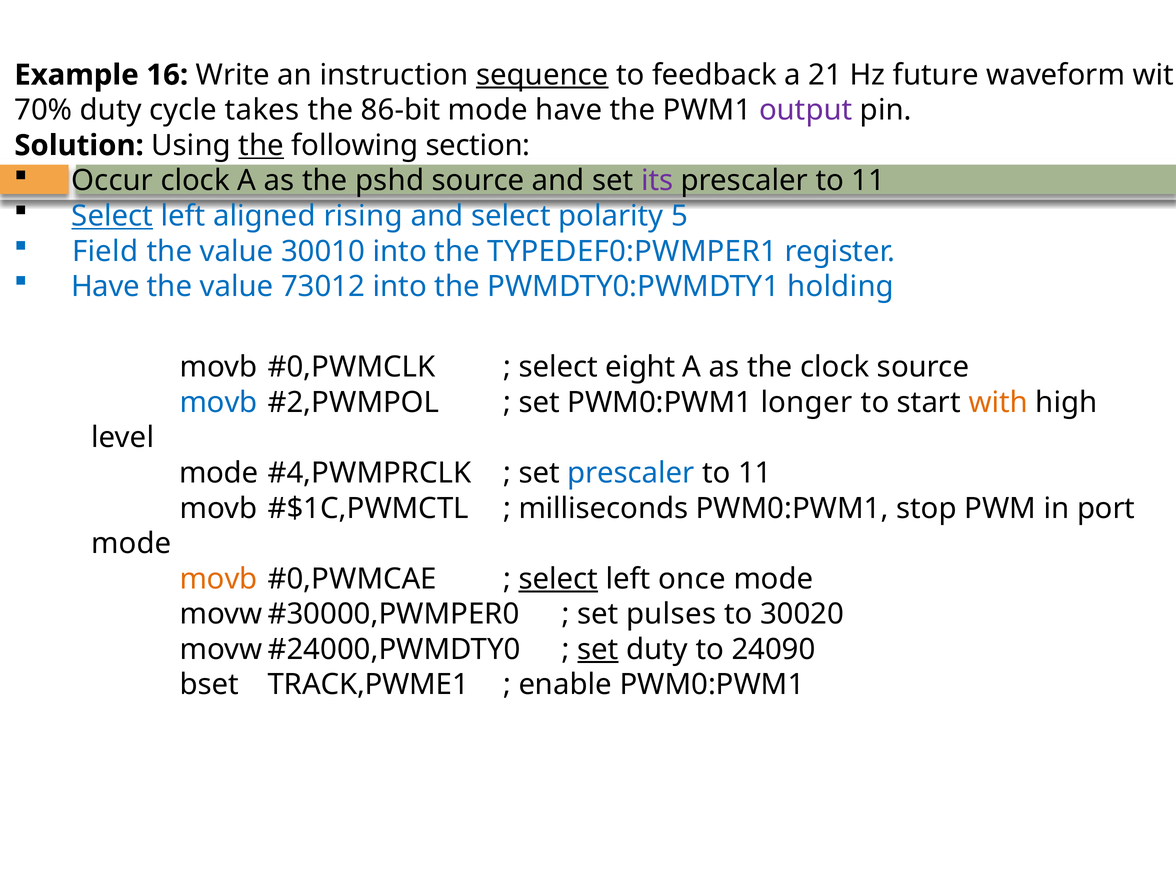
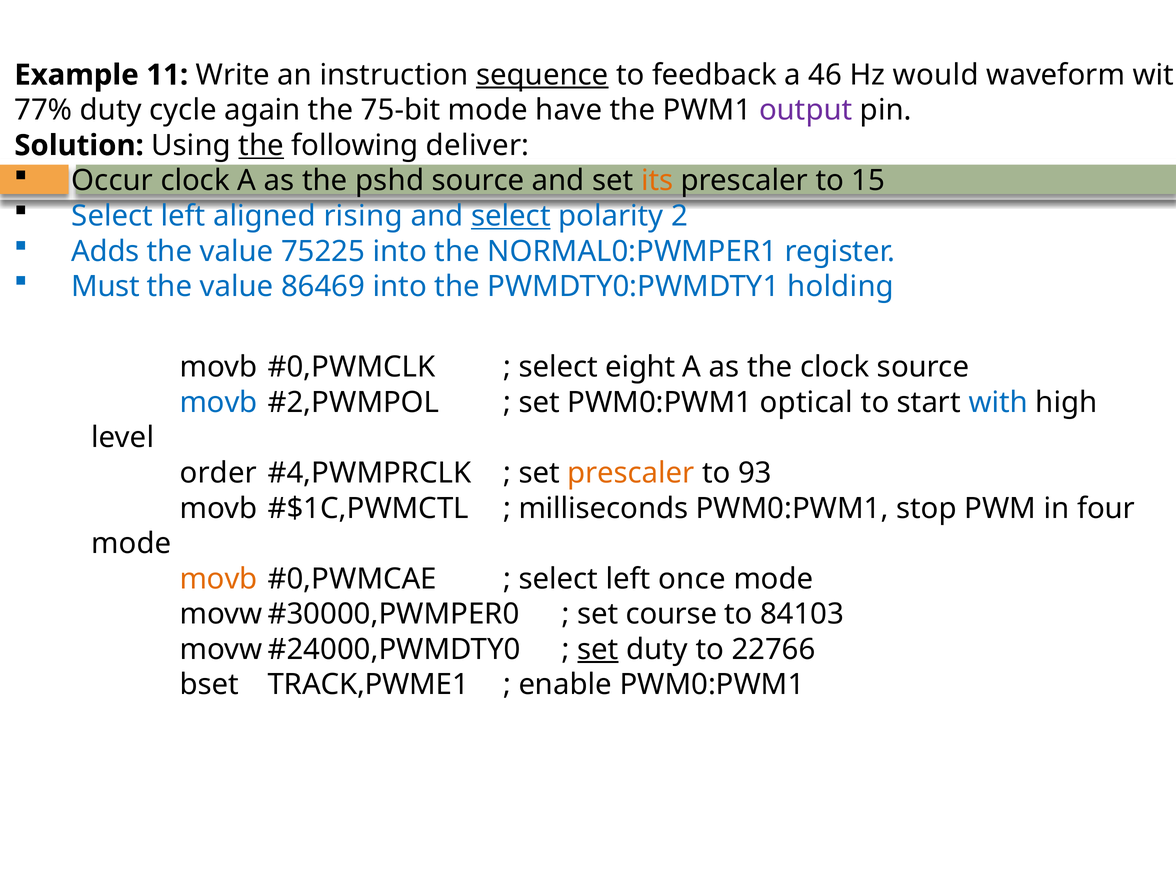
16: 16 -> 11 (167, 75)
21: 21 -> 46 (825, 75)
future: future -> would (936, 75)
70%: 70% -> 77% (43, 110)
takes: takes -> again (262, 110)
86-bit: 86-bit -> 75-bit (401, 110)
section: section -> deliver (478, 145)
its colour: purple -> orange (657, 181)
11: 11 -> 15 (868, 181)
Select underline: present -> none (112, 216)
select underline: none -> present (511, 216)
5: 5 -> 2 (679, 216)
Field: Field -> Adds (105, 251)
30010: 30010 -> 75225 (323, 251)
TYPEDEF0:PWMPER1: TYPEDEF0:PWMPER1 -> NORMAL0:PWMPER1 (632, 251)
Have: Have -> Must (105, 287)
73012: 73012 -> 86469 (323, 287)
longer: longer -> optical (806, 403)
with colour: orange -> blue (998, 403)
mode: mode -> order (218, 473)
prescaler colour: blue -> orange (631, 473)
11: 11 -> 93 (755, 473)
port: port -> four (1106, 508)
select underline: present -> none (558, 579)
pulses: pulses -> course (671, 614)
30020: 30020 -> 84103 (802, 614)
24090: 24090 -> 22766 (774, 649)
